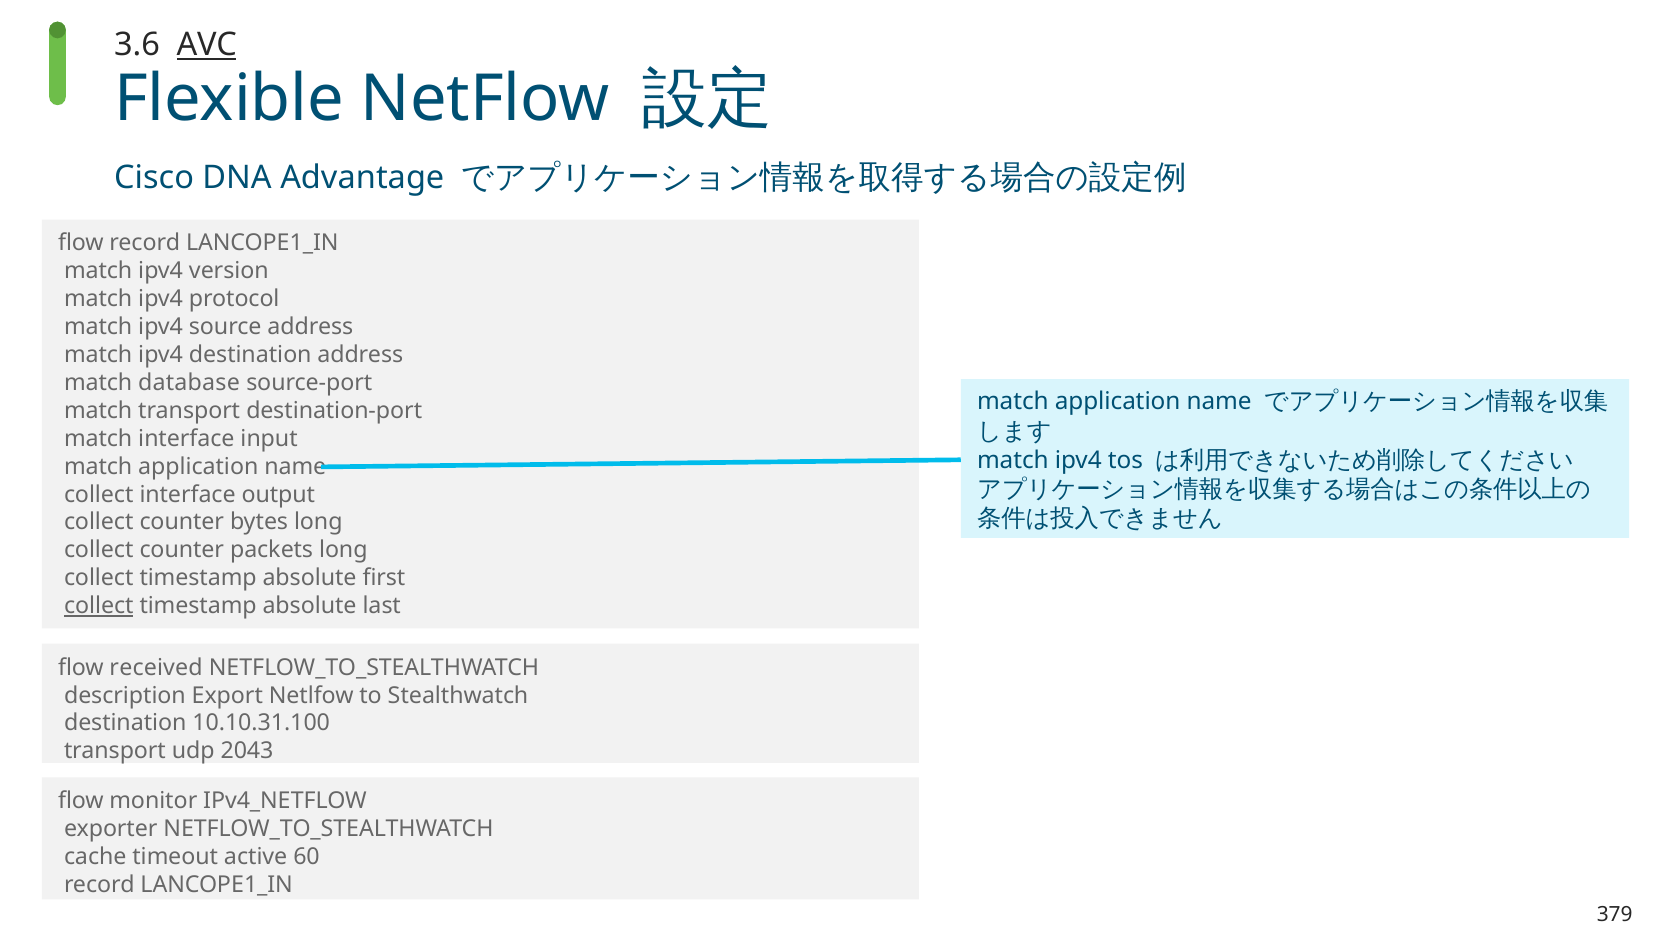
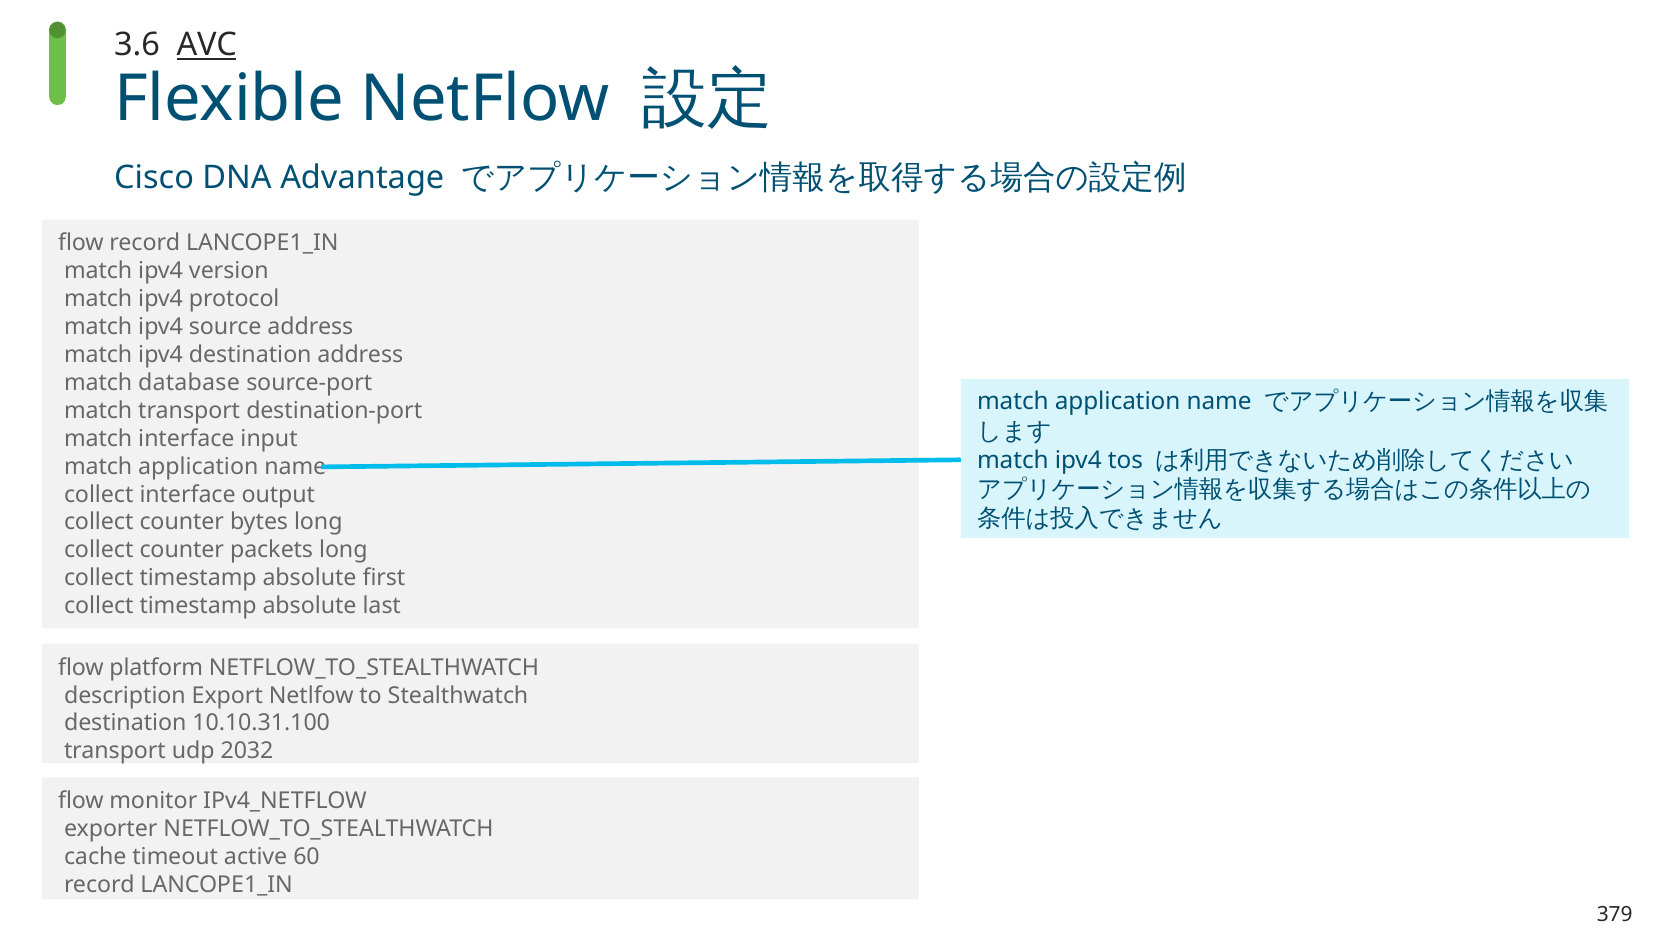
collect underline: present -> none (99, 606)
received: received -> platform (156, 667)
2043: 2043 -> 2032 (247, 751)
